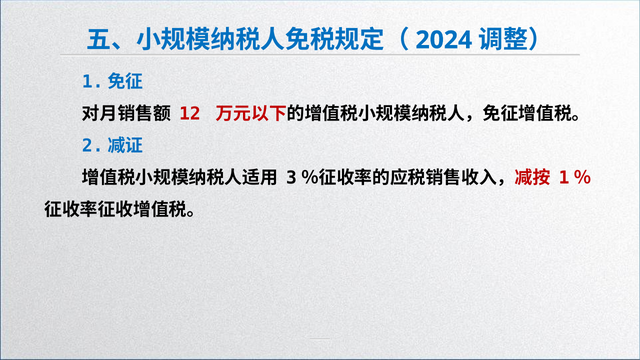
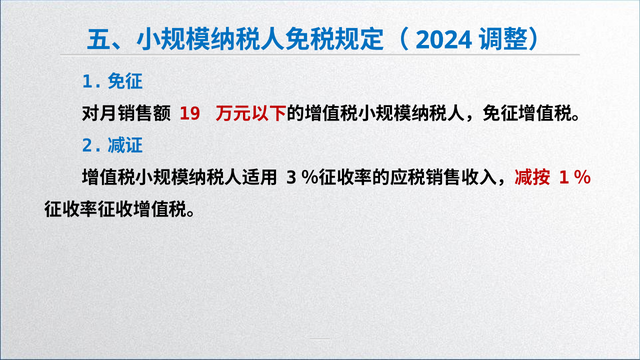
12: 12 -> 19 (190, 114)
